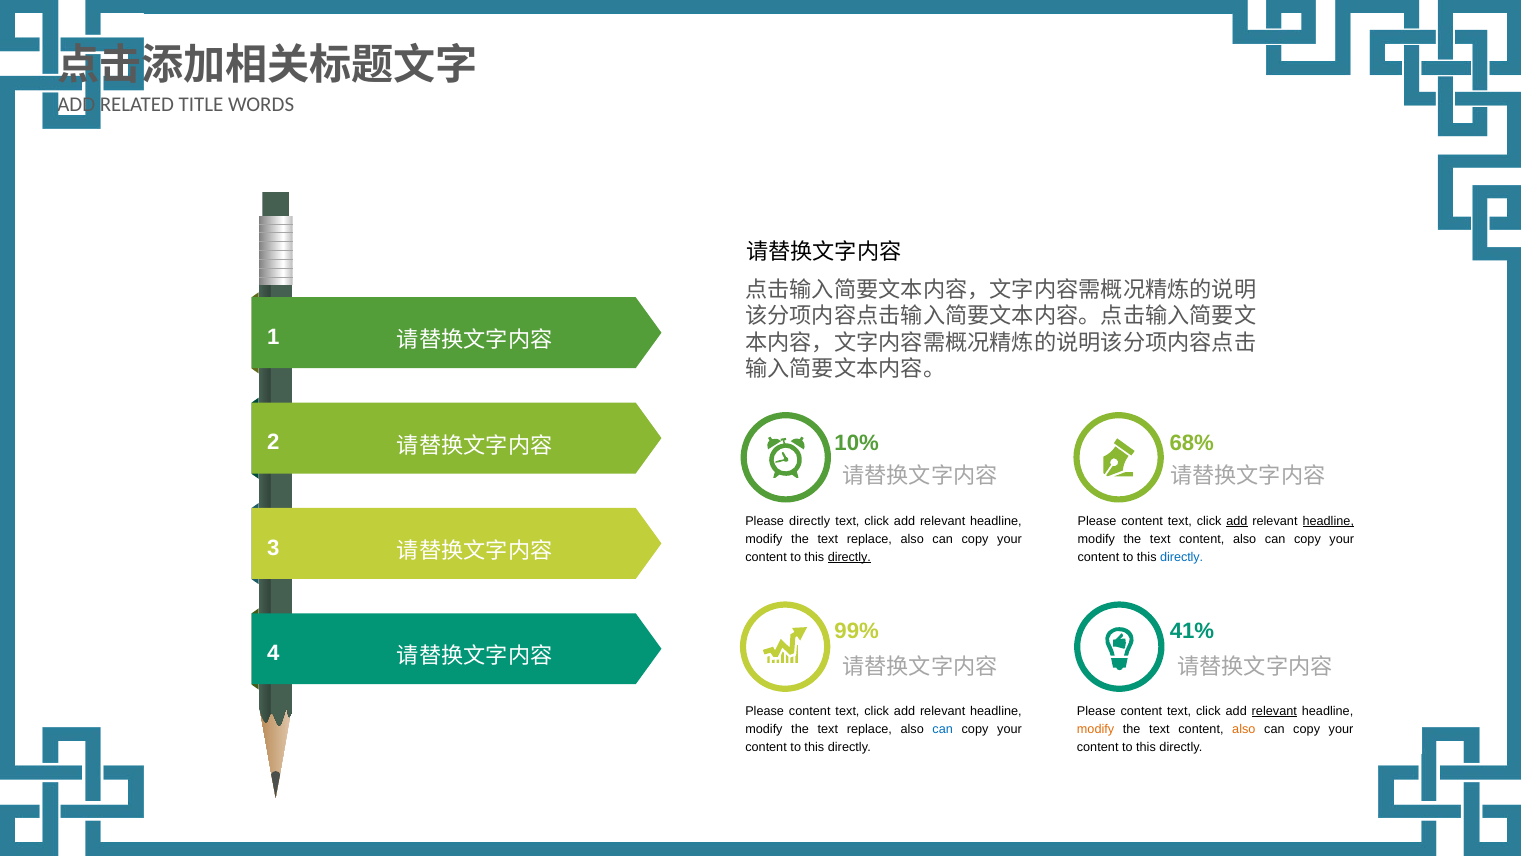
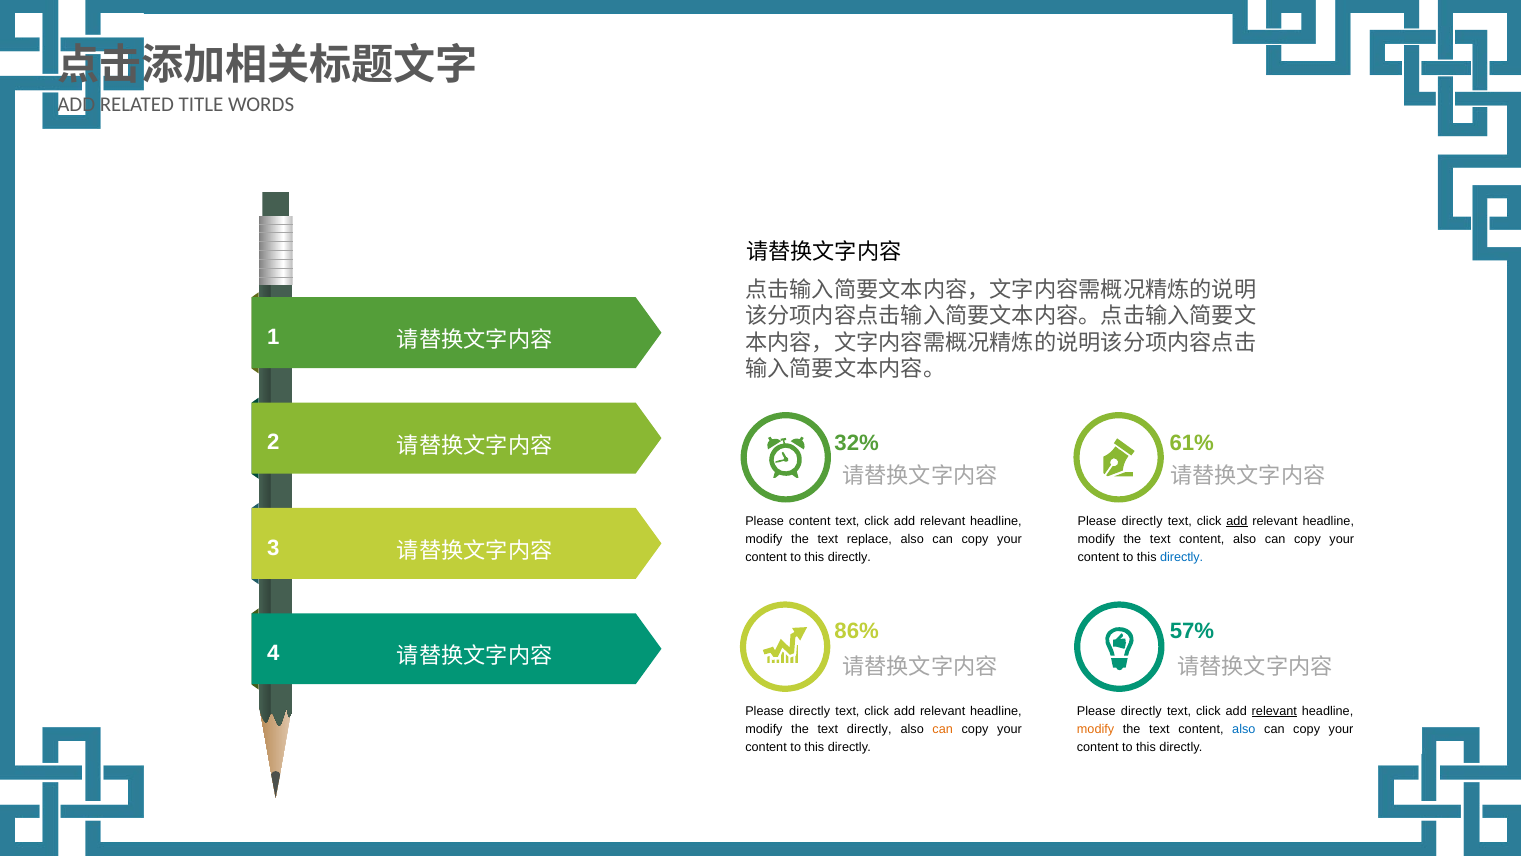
10%: 10% -> 32% (857, 443)
68%: 68% -> 61% (1192, 443)
Please directly: directly -> content (810, 521)
content: content -> directly (1142, 521)
headline underline: present -> none (1328, 521)
directly underline: present -> none (849, 557)
99%: 99% -> 86% (857, 631)
41%: 41% -> 57% (1192, 631)
content: content -> directly (810, 711)
content: content -> directly (1141, 711)
replace: replace -> directly (869, 729)
can colour: blue -> orange (943, 729)
also colour: orange -> blue (1244, 729)
